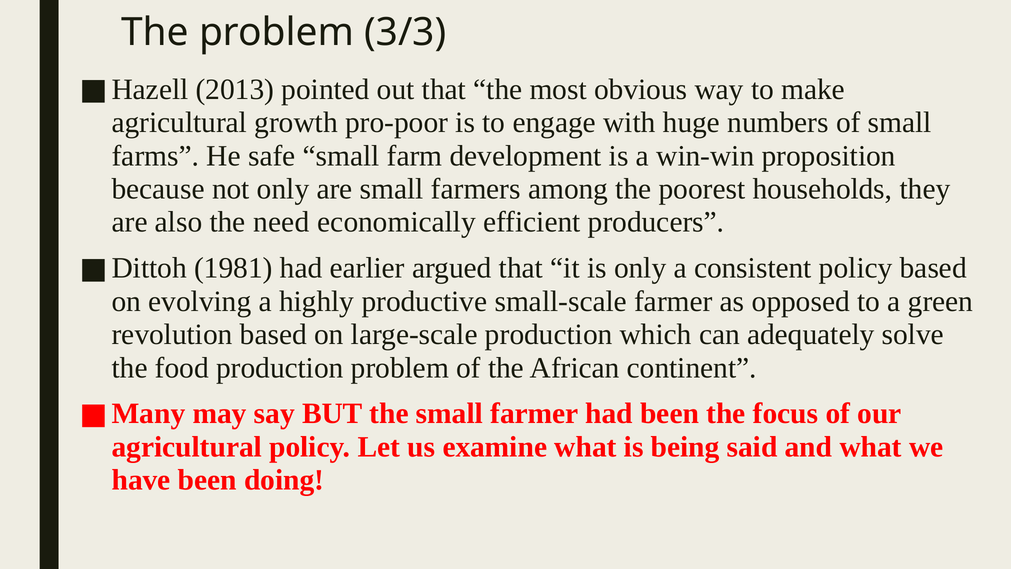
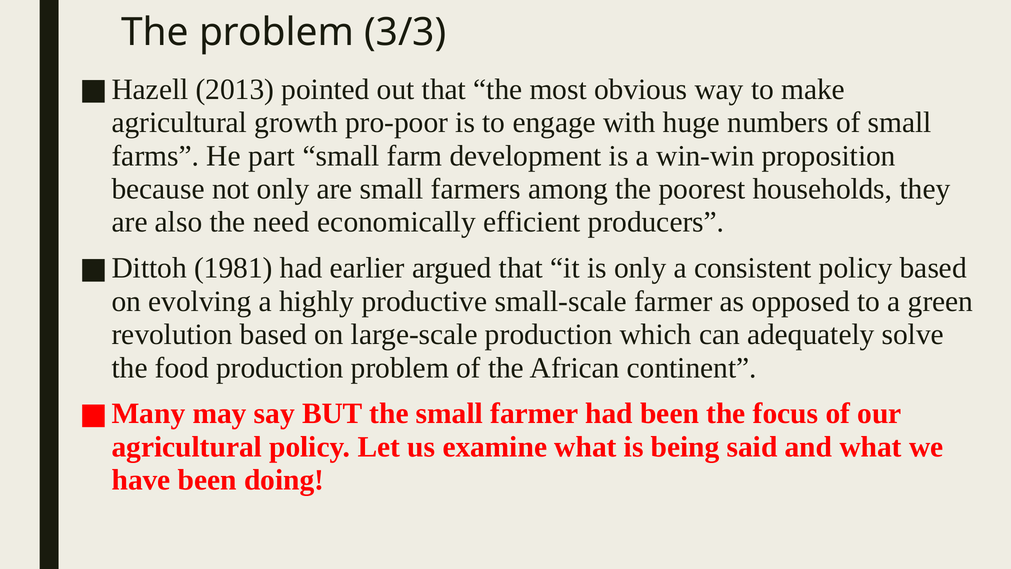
safe: safe -> part (272, 156)
